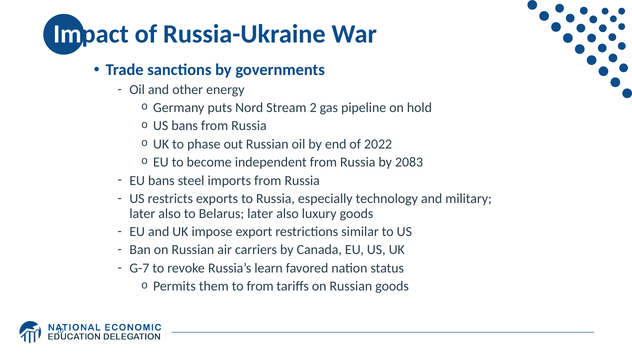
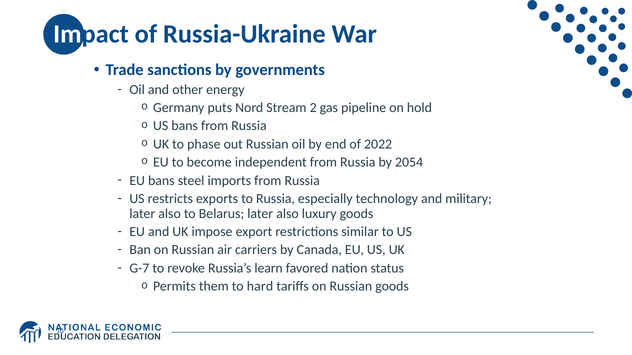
2083: 2083 -> 2054 (409, 162)
to from: from -> hard (260, 287)
